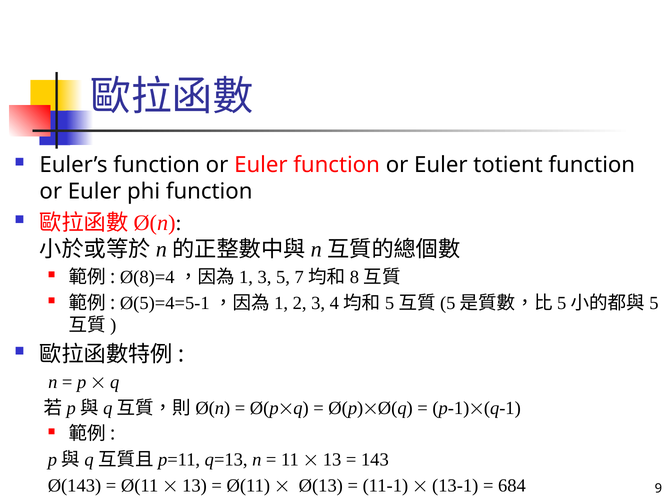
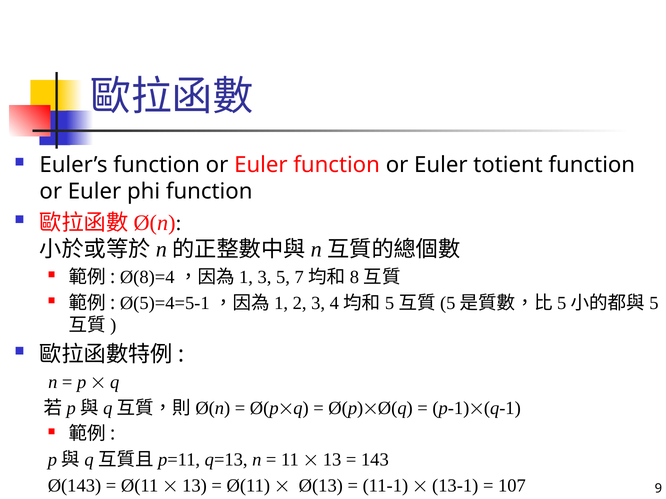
684: 684 -> 107 (512, 486)
